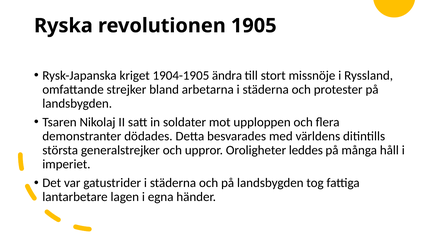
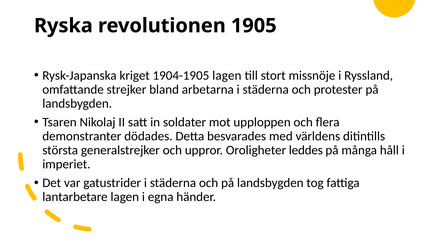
1904-1905 ändra: ändra -> lagen (227, 75)
